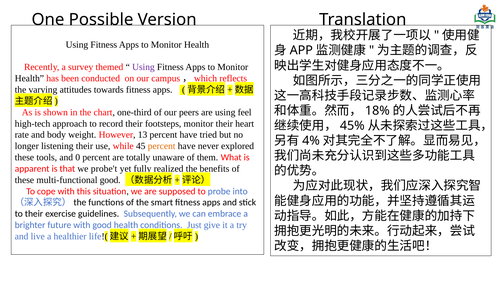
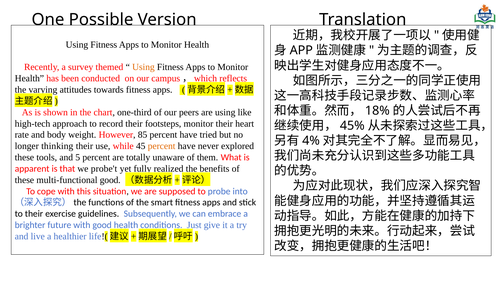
Using colour: purple -> orange (143, 67)
feel: feel -> like (245, 112)
13: 13 -> 85 (143, 135)
listening: listening -> thinking (57, 146)
0: 0 -> 5 (78, 158)
